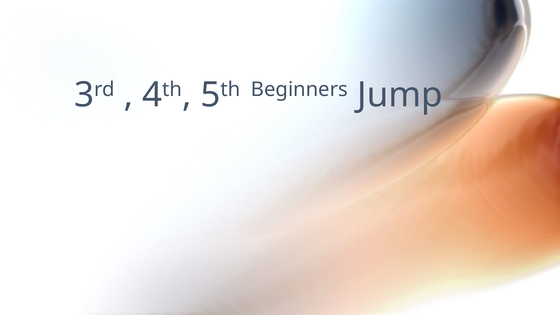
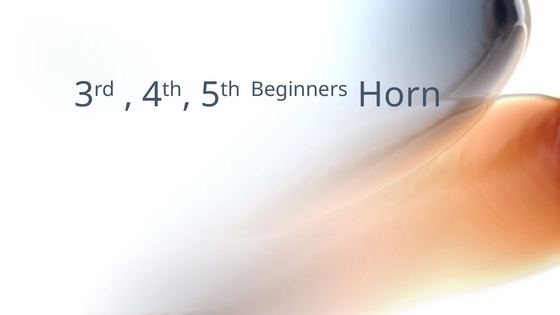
Jump: Jump -> Horn (400, 95)
